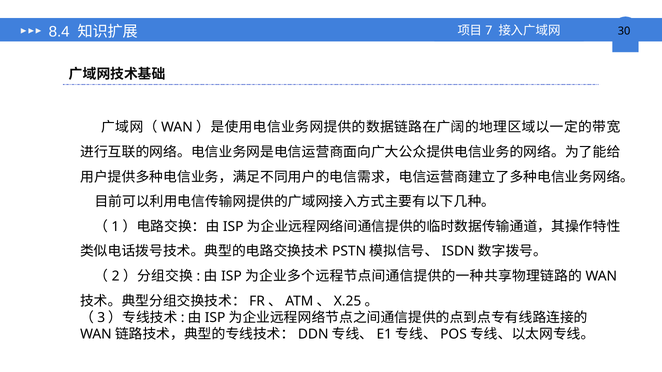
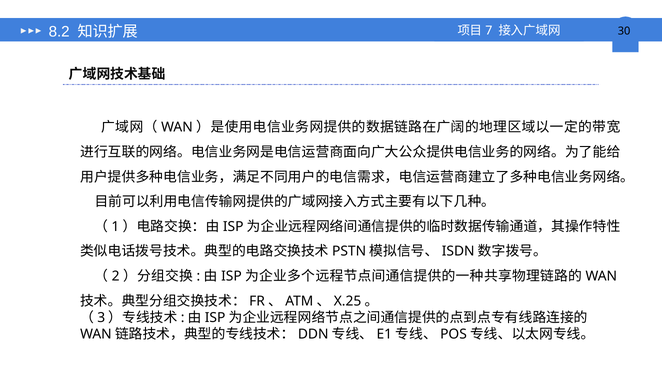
8.4: 8.4 -> 8.2 (59, 32)
